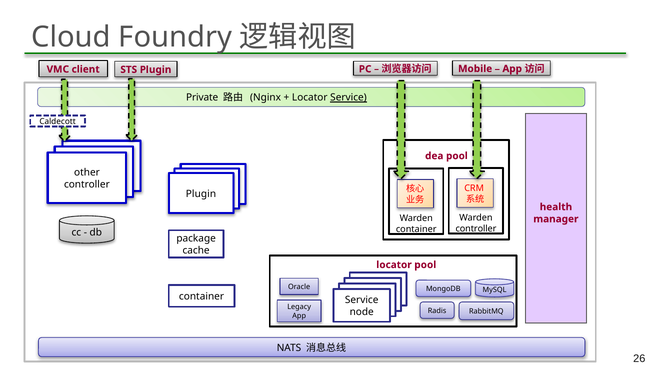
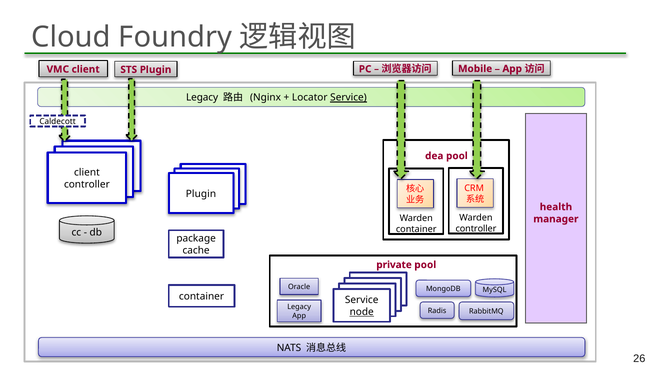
Private: Private -> Legacy (202, 98)
other: other -> client (87, 172)
locator: locator -> private (394, 265)
node underline: none -> present (362, 312)
